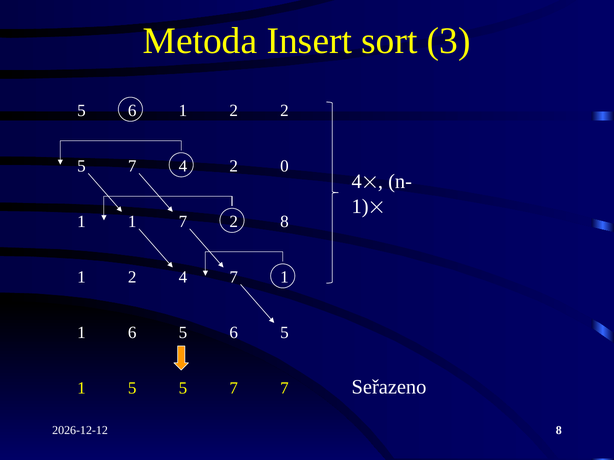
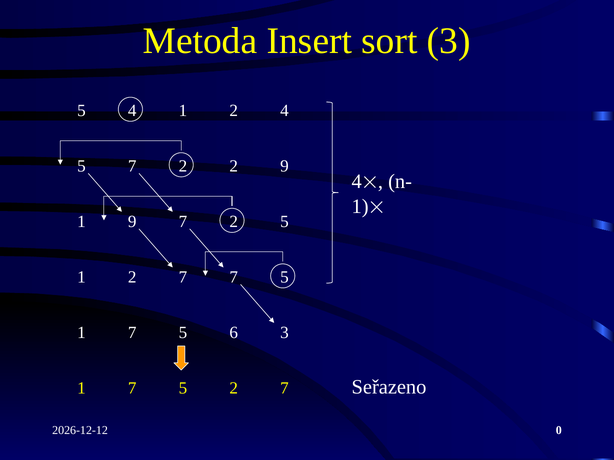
6: 6 -> 4 (132, 111)
2 2: 2 -> 4 (284, 111)
5 7 4: 4 -> 2 (183, 166)
2 0: 0 -> 9 (284, 166)
1: 1 -> 9 (132, 222)
2 8: 8 -> 5 (284, 222)
1 2 4: 4 -> 7 (183, 277)
1: 1 -> 5 (284, 277)
6: 6 -> 7 (132, 333)
5 6 5: 5 -> 3 (284, 333)
5: 5 -> 7 (132, 389)
7: 7 -> 2 (234, 389)
8: 8 -> 0 (559, 431)
